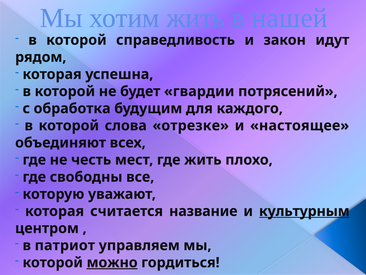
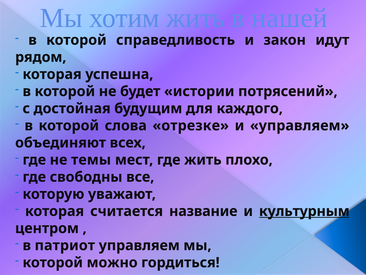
гвардии: гвардии -> истории (199, 91)
обработка: обработка -> достойная (72, 108)
и настоящее: настоящее -> управляем (300, 125)
честь: честь -> темы (91, 160)
можно underline: present -> none (112, 262)
